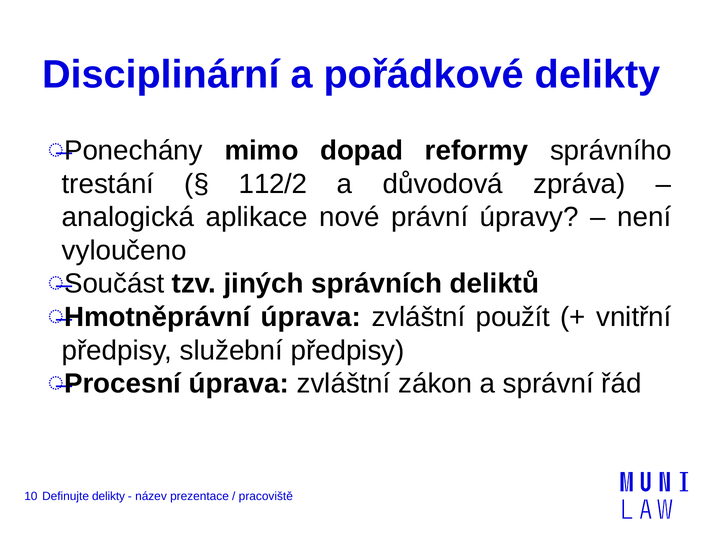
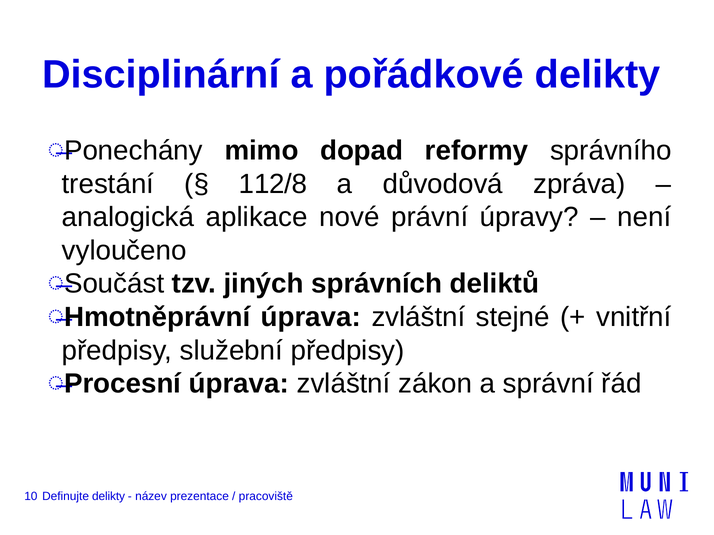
112/2: 112/2 -> 112/8 (273, 184)
použít: použít -> stejné (513, 317)
